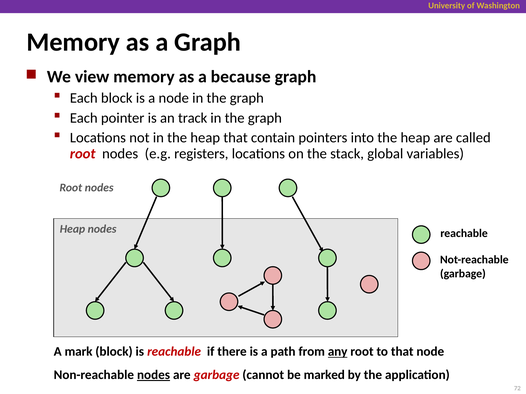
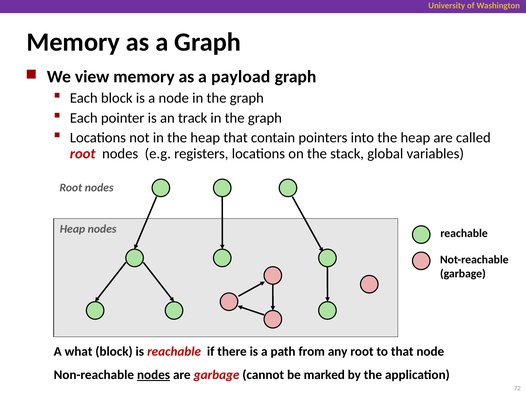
because: because -> payload (241, 77)
mark: mark -> what (79, 352)
any underline: present -> none (338, 352)
